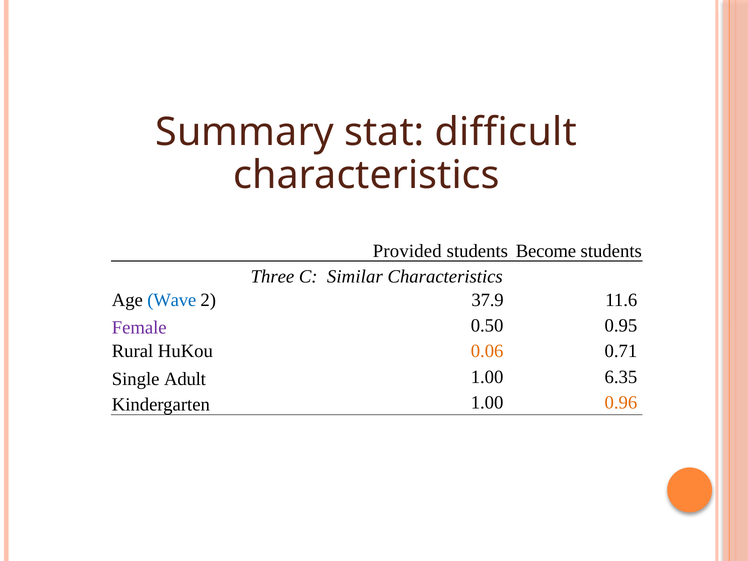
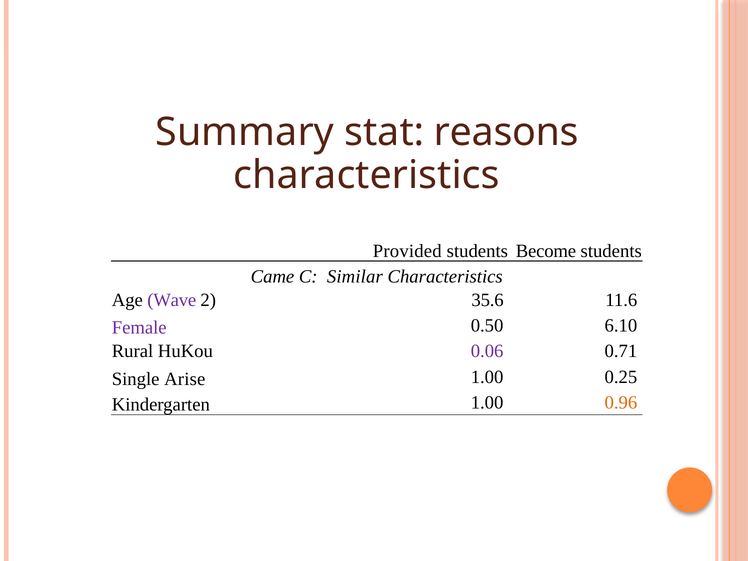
difficult: difficult -> reasons (506, 132)
Three: Three -> Came (273, 277)
Wave colour: blue -> purple (172, 300)
37.9: 37.9 -> 35.6 (488, 300)
0.95: 0.95 -> 6.10 (621, 326)
0.06 colour: orange -> purple (487, 351)
Adult: Adult -> Arise (185, 379)
6.35: 6.35 -> 0.25 (621, 377)
